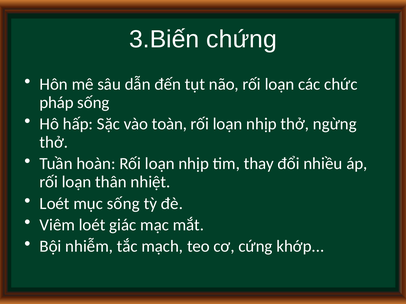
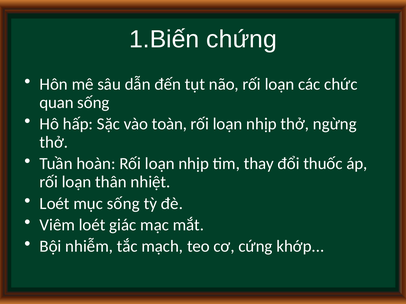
3.Biến: 3.Biến -> 1.Biến (164, 39)
pháp: pháp -> quan (57, 103)
nhiều: nhiều -> thuốc (323, 164)
